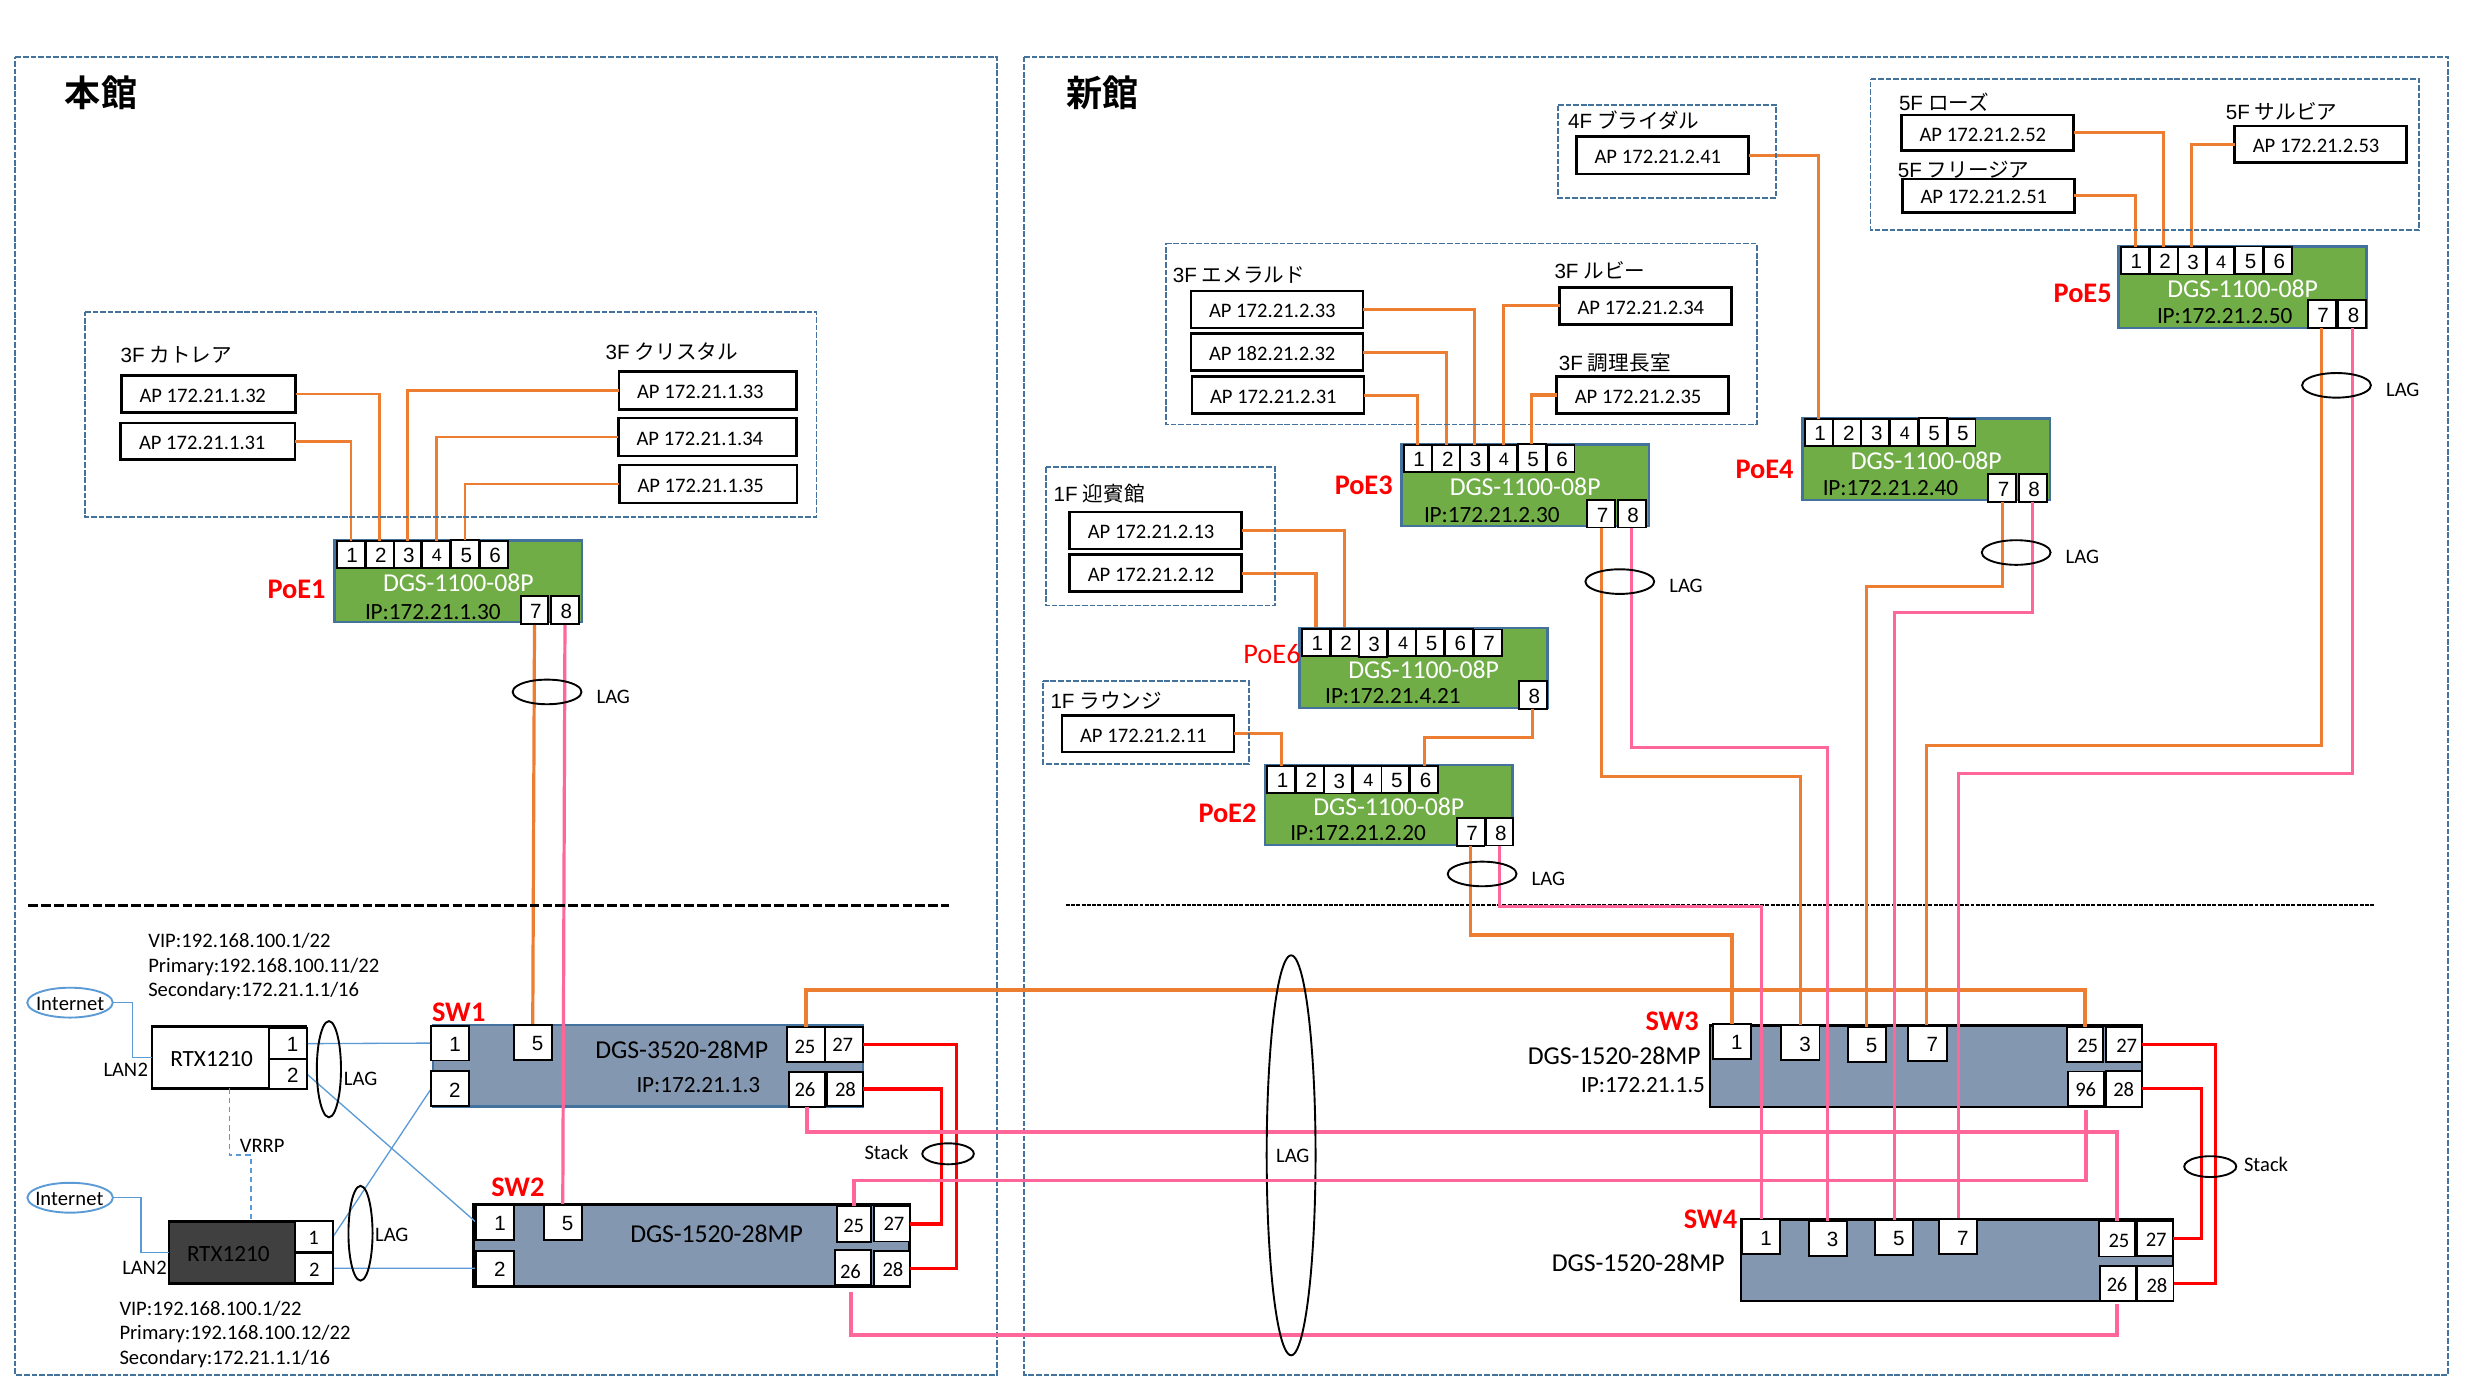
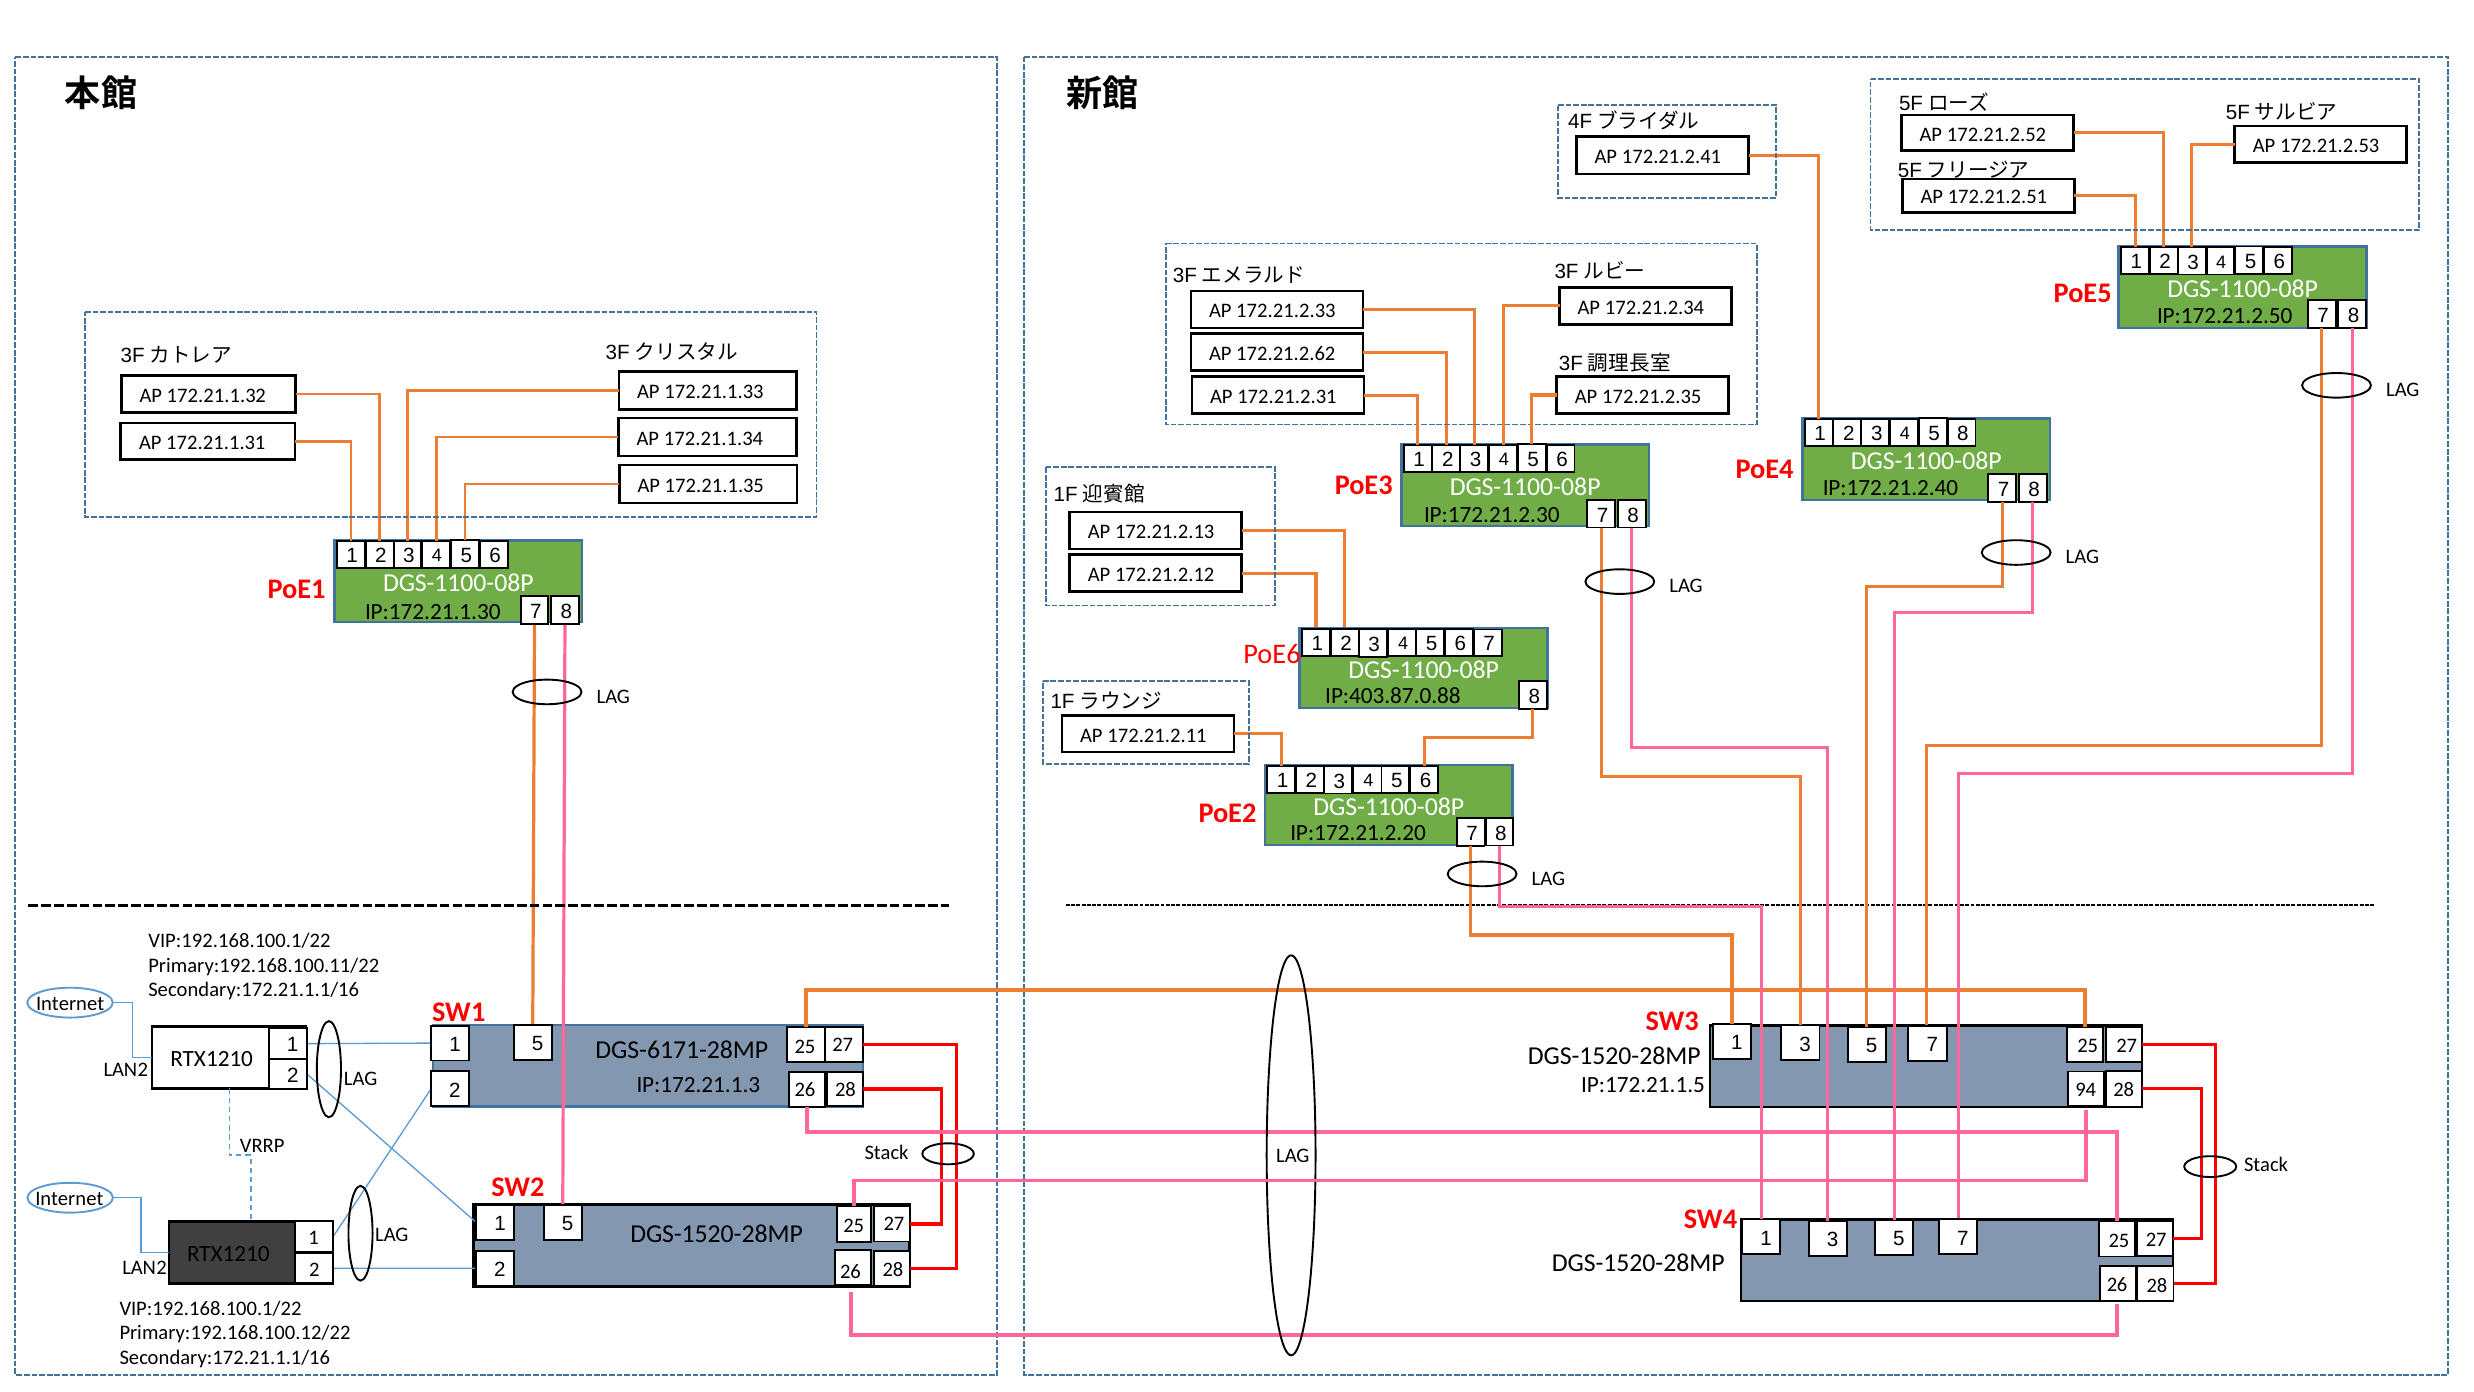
182.21.2.32: 182.21.2.32 -> 172.21.2.62 (1286, 353)
5: 5 -> 8 (1963, 434)
IP:172.21.4.21: IP:172.21.4.21 -> IP:403.87.0.88 (1393, 696)
DGS-3520-28MP: DGS-3520-28MP -> DGS-6171-28MP (682, 1050)
96: 96 -> 94 (2086, 1090)
